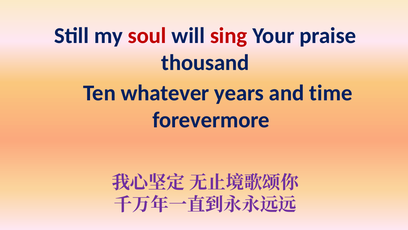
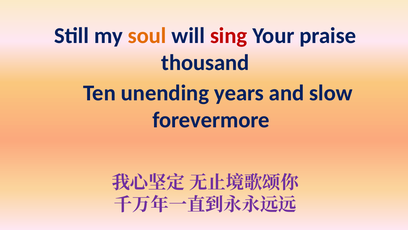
soul colour: red -> orange (147, 36)
whatever: whatever -> unending (165, 93)
time: time -> slow (331, 93)
